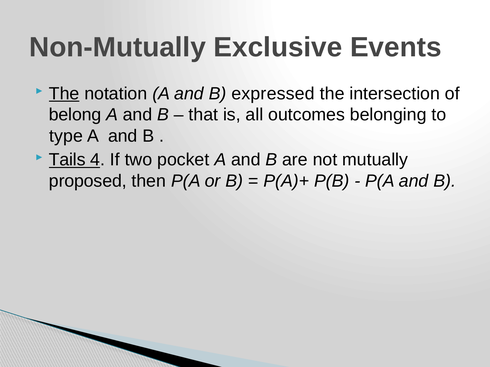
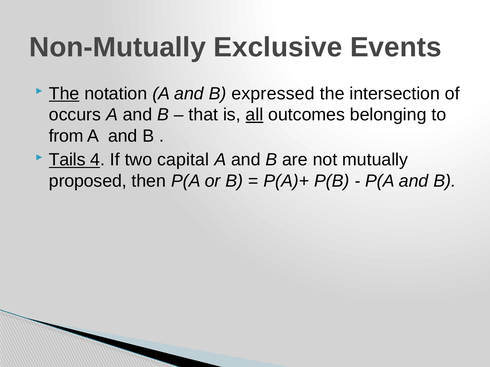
belong: belong -> occurs (75, 115)
all underline: none -> present (254, 115)
type: type -> from (66, 136)
pocket: pocket -> capital (183, 160)
